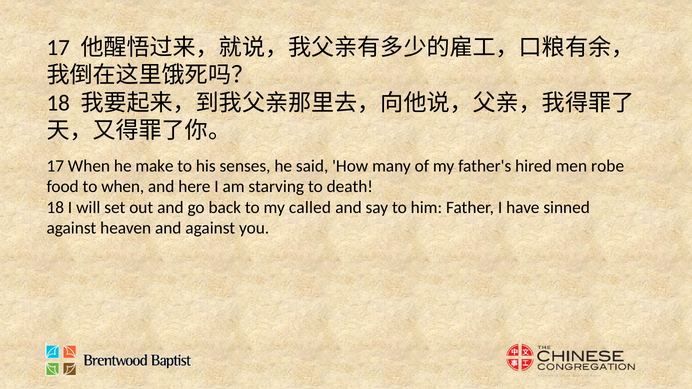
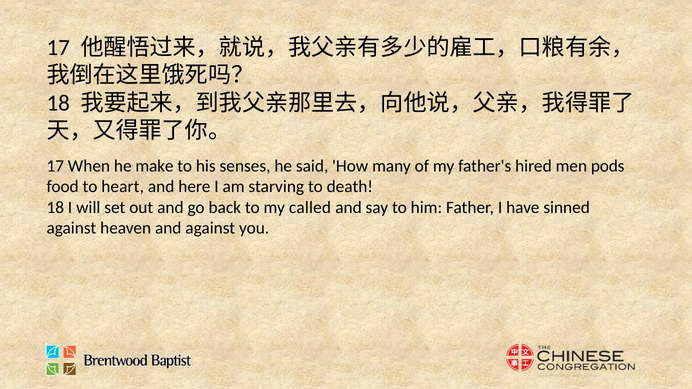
robe: robe -> pods (608, 166)
to when: when -> heart (123, 187)
